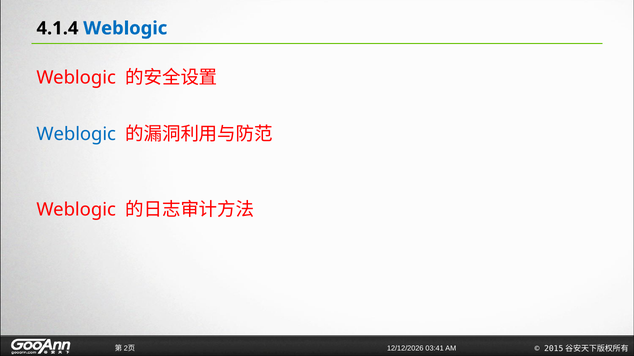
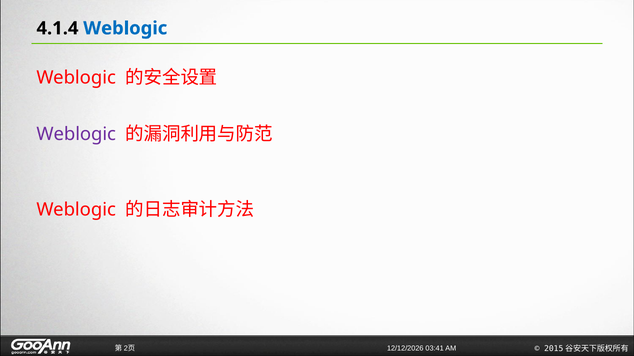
Weblogic colour: blue -> purple (76, 134)
